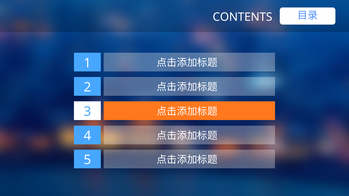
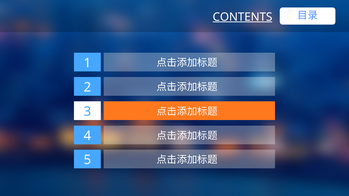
CONTENTS underline: none -> present (243, 17)
